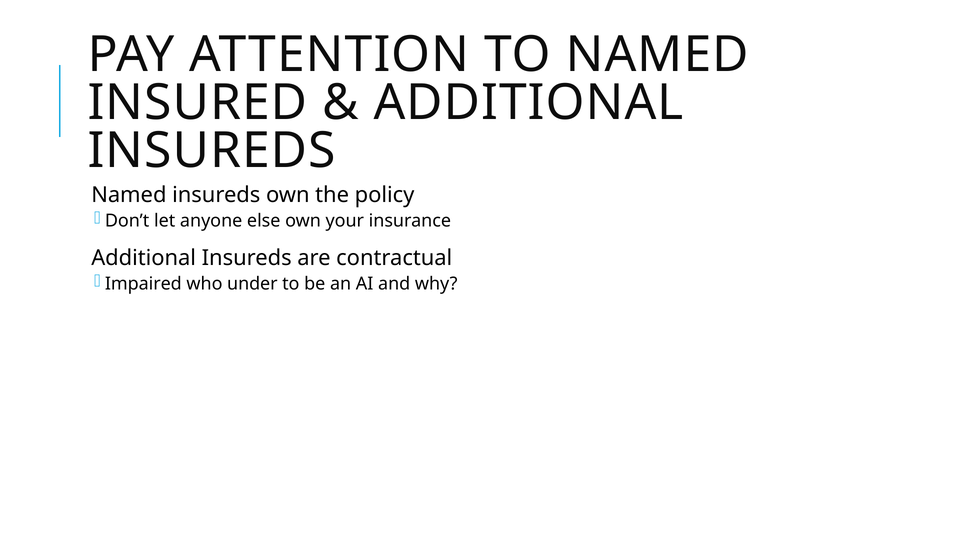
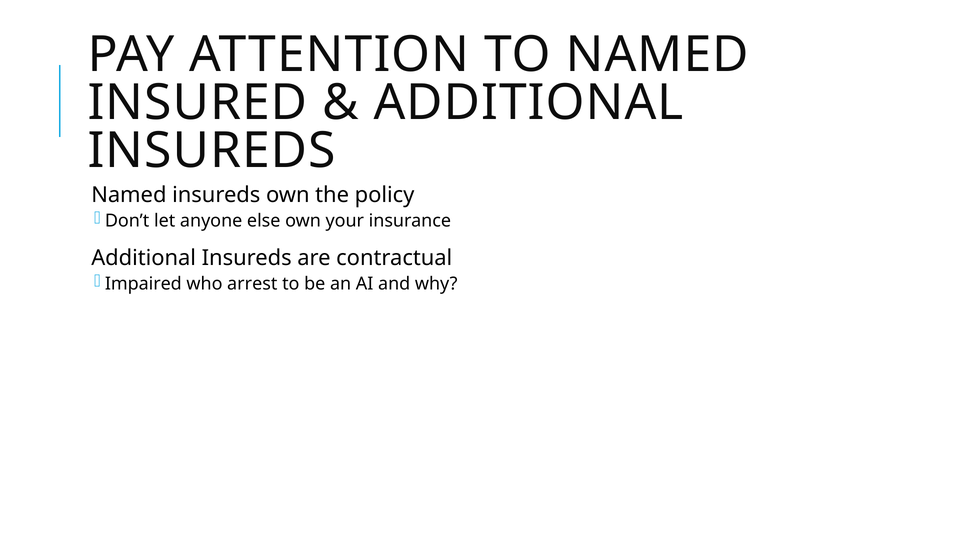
under: under -> arrest (252, 284)
